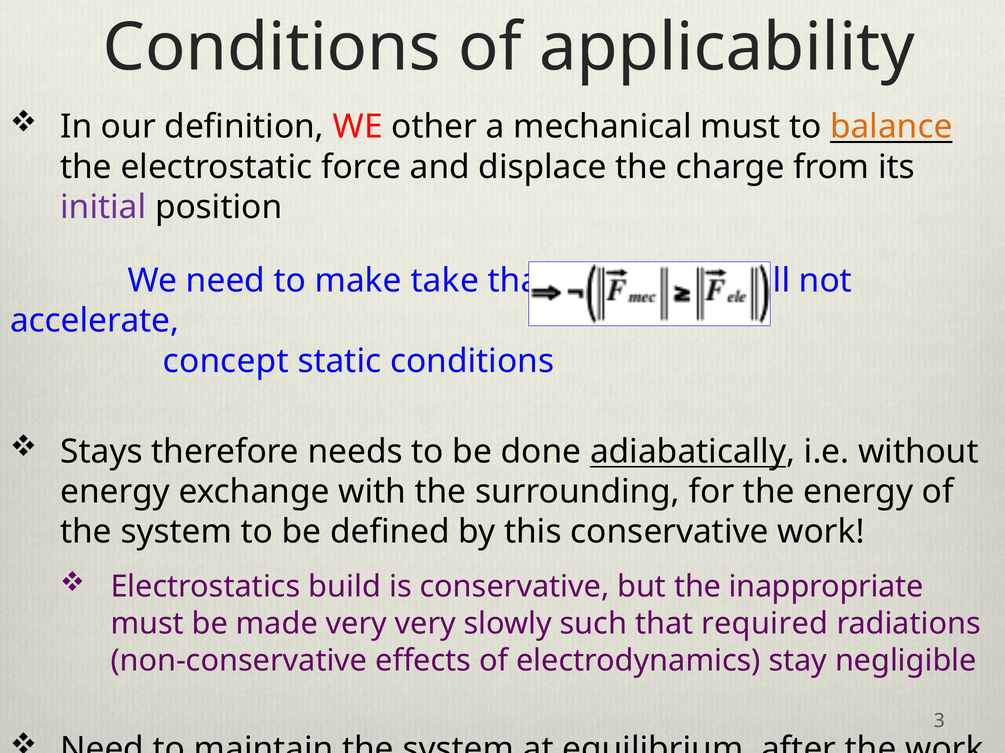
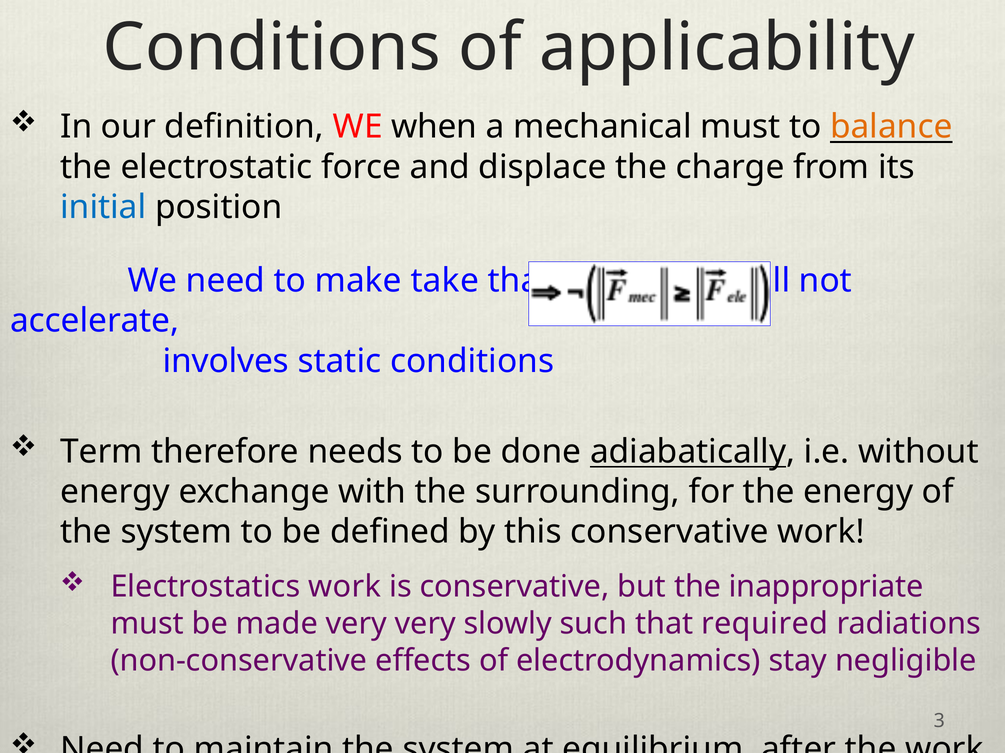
other: other -> when (434, 127)
initial colour: purple -> blue (103, 207)
concept: concept -> involves (226, 361)
Stays: Stays -> Term (102, 452)
Electrostatics build: build -> work (345, 587)
